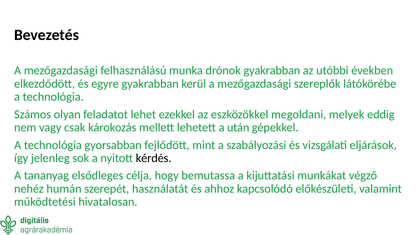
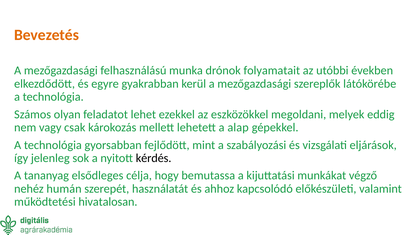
Bevezetés colour: black -> orange (47, 35)
drónok gyakrabban: gyakrabban -> folyamatait (272, 71)
után: után -> alap (238, 128)
